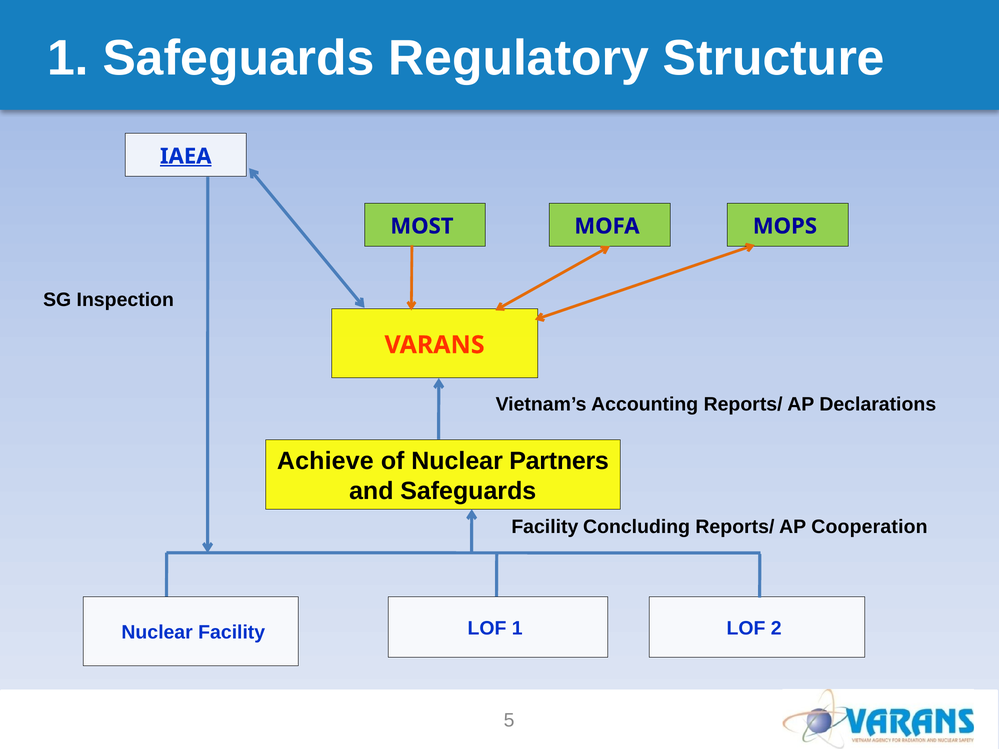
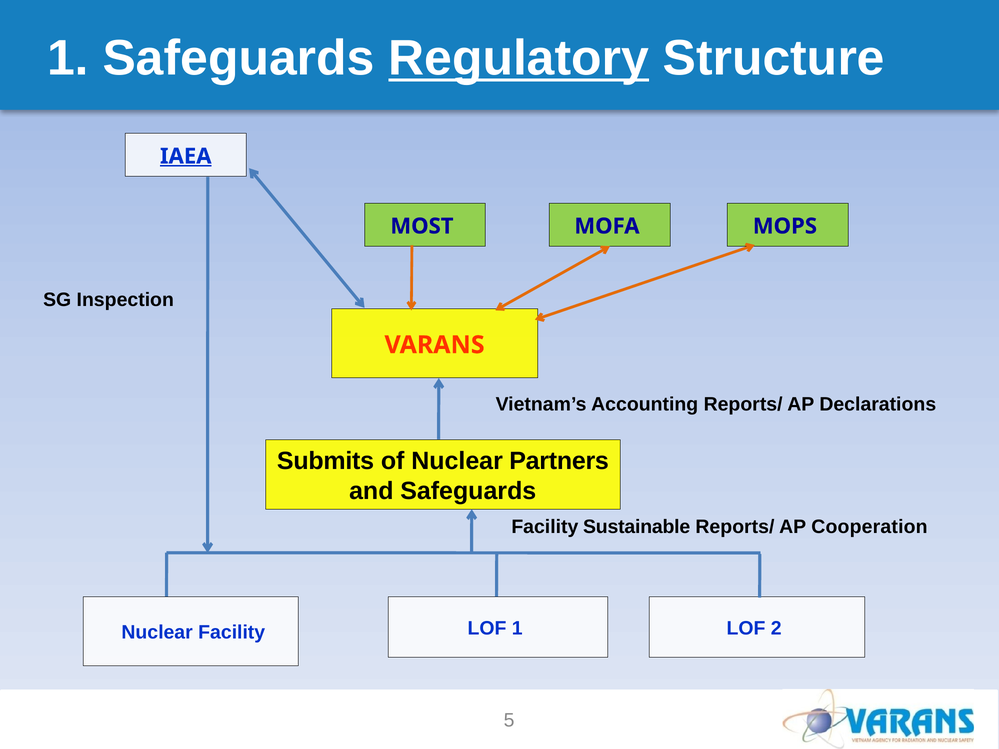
Regulatory underline: none -> present (519, 58)
Achieve: Achieve -> Submits (326, 461)
Concluding: Concluding -> Sustainable (637, 527)
